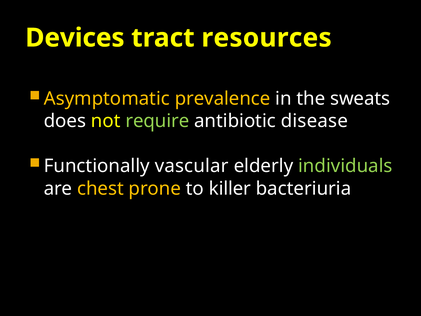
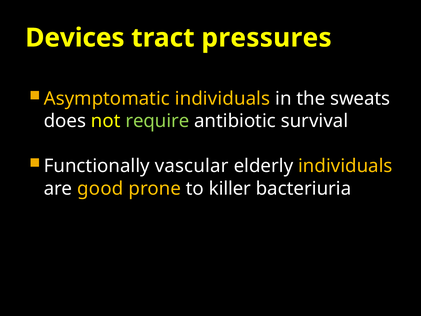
resources: resources -> pressures (267, 38)
Asymptomatic prevalence: prevalence -> individuals (222, 98)
disease: disease -> survival (315, 121)
individuals colour: light green -> yellow (345, 166)
chest: chest -> good (100, 188)
